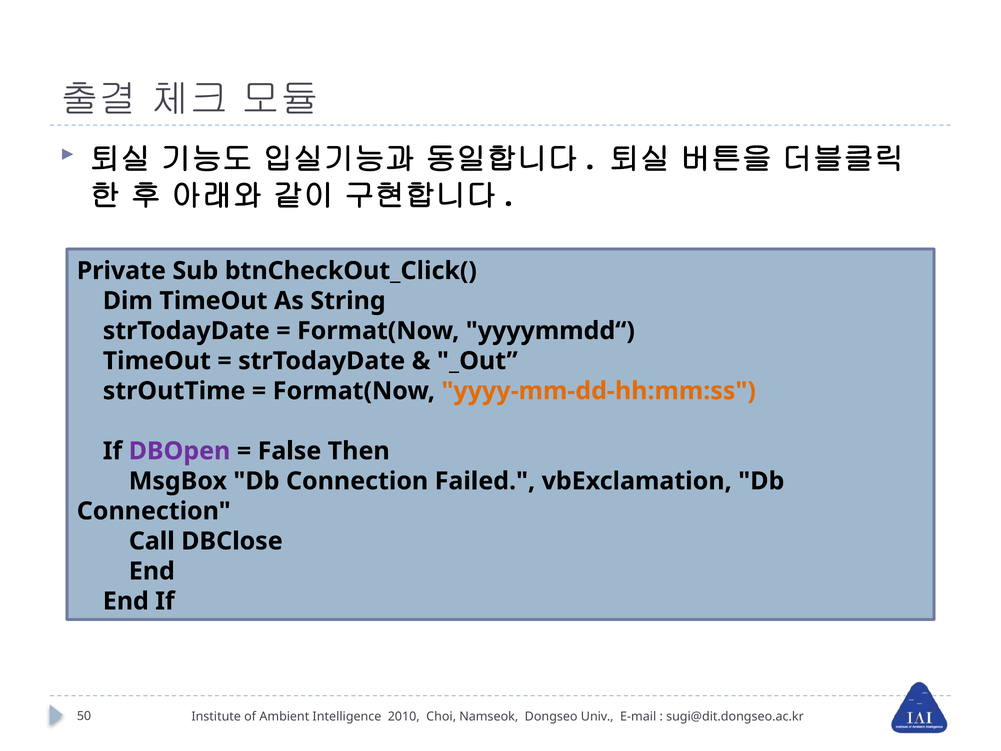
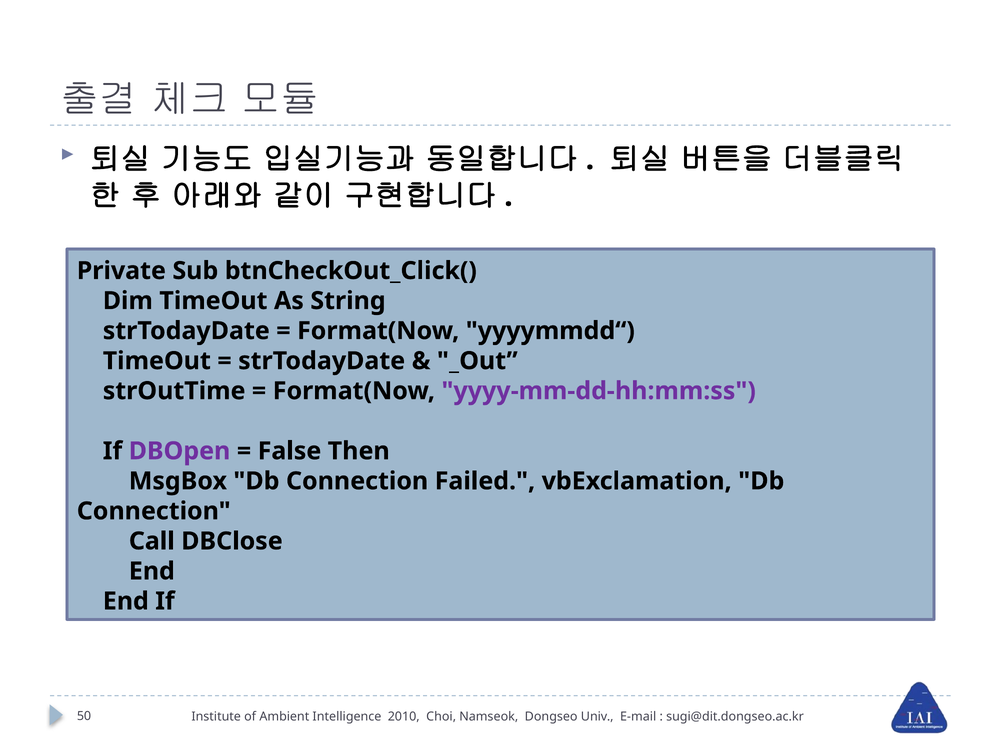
yyyy-mm-dd-hh:mm:ss colour: orange -> purple (599, 391)
